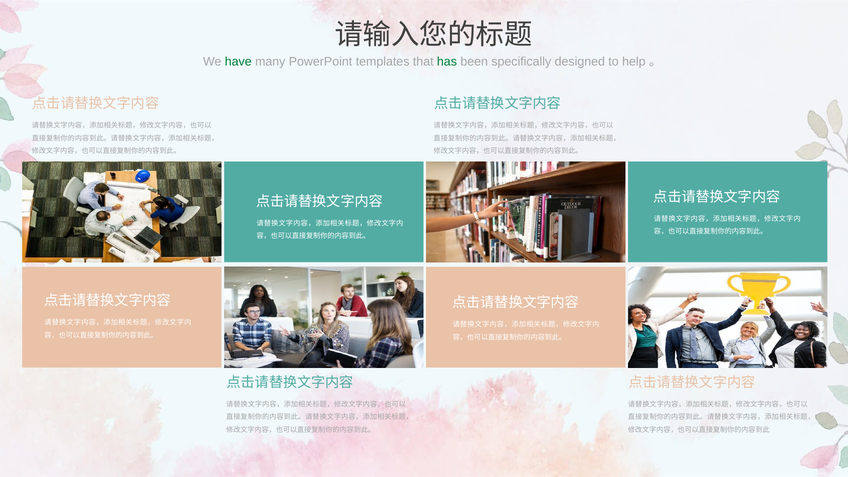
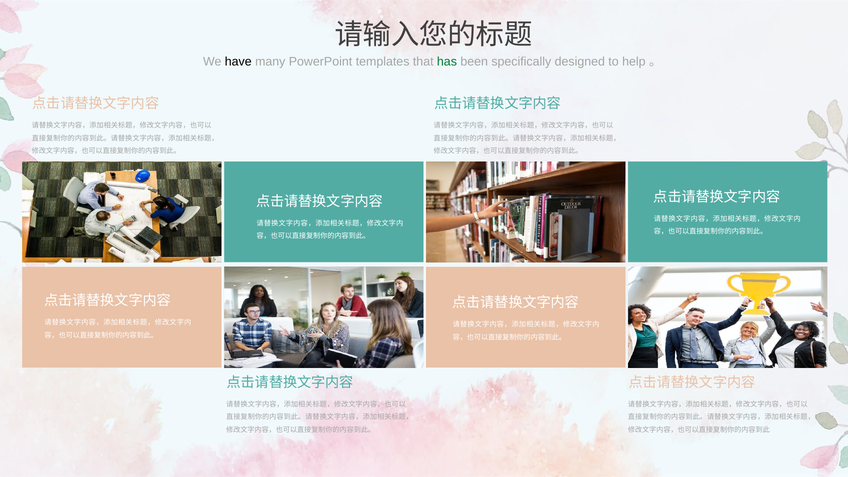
have colour: green -> black (238, 62)
